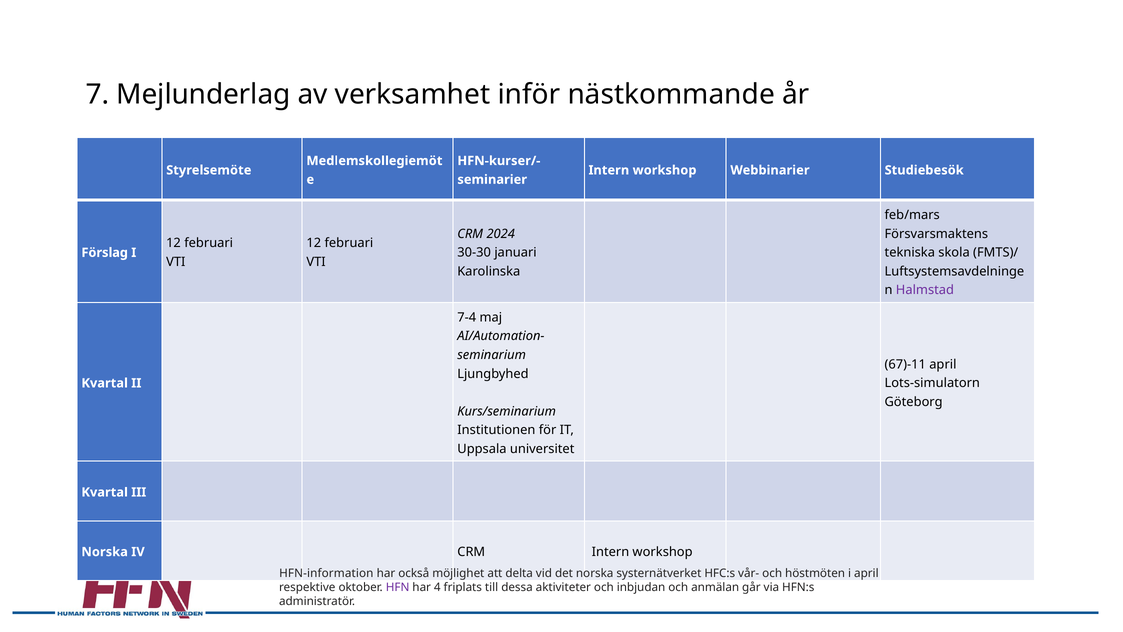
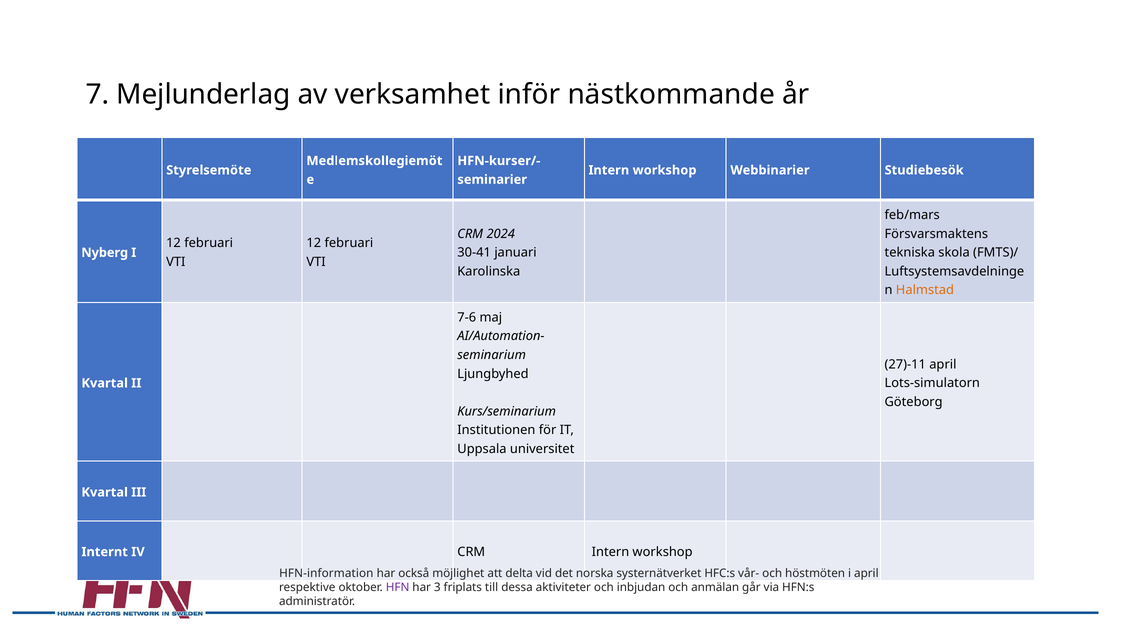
30-30: 30-30 -> 30-41 (474, 253)
Förslag: Förslag -> Nyberg (105, 253)
Halmstad colour: purple -> orange (925, 290)
7-4: 7-4 -> 7-6 (467, 317)
67)-11: 67)-11 -> 27)-11 (905, 364)
Norska: Norska -> Internt (105, 552)
4: 4 -> 3 (437, 587)
